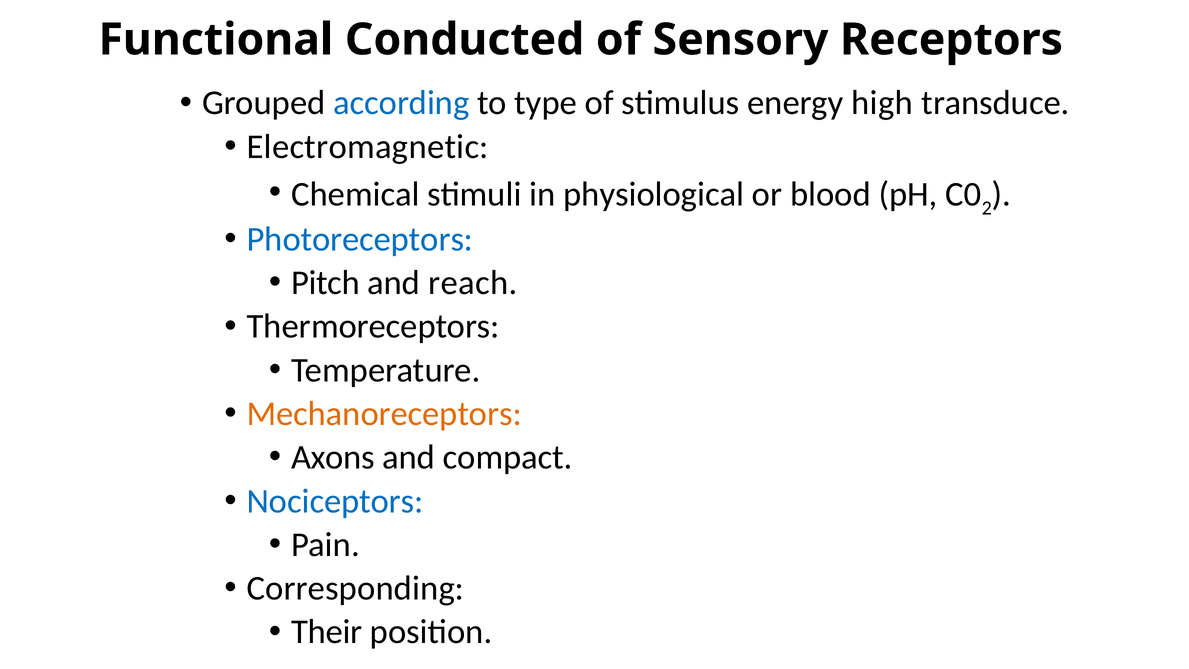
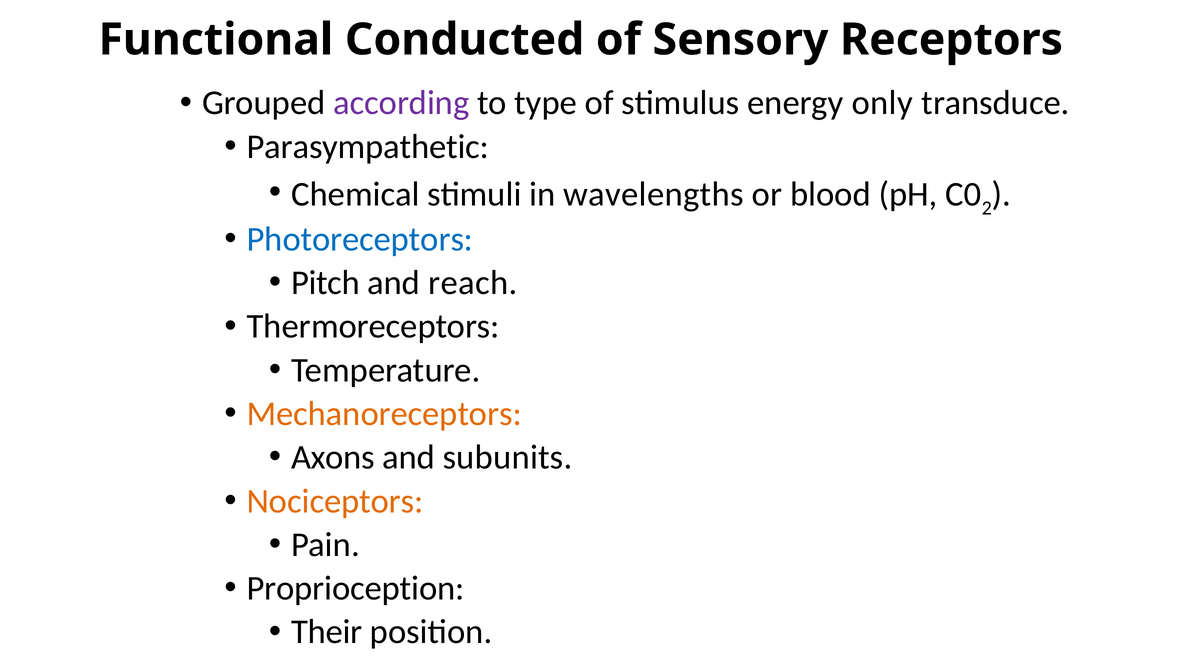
according colour: blue -> purple (401, 103)
high: high -> only (882, 103)
Electromagnetic: Electromagnetic -> Parasympathetic (368, 147)
physiological: physiological -> wavelengths (653, 194)
compact: compact -> subunits (508, 457)
Nociceptors colour: blue -> orange (335, 501)
Corresponding: Corresponding -> Proprioception (356, 588)
